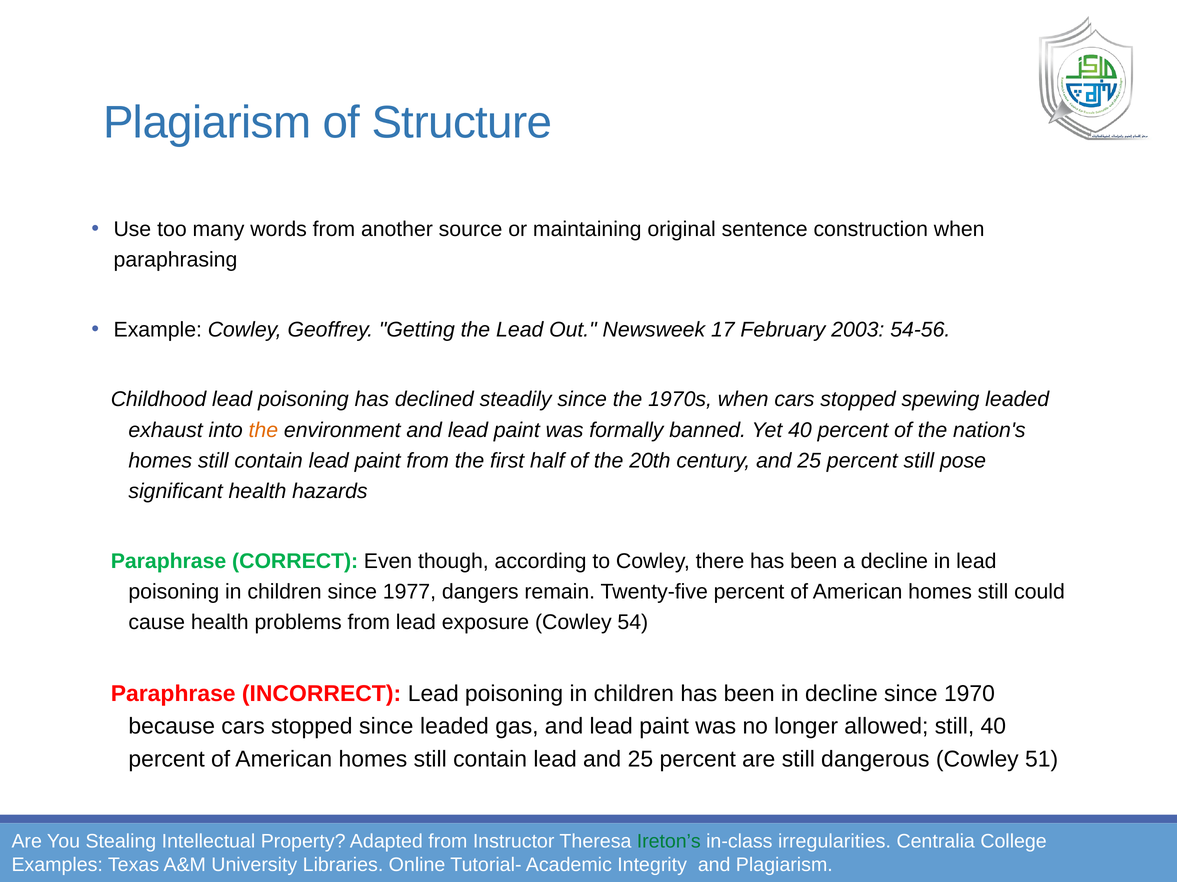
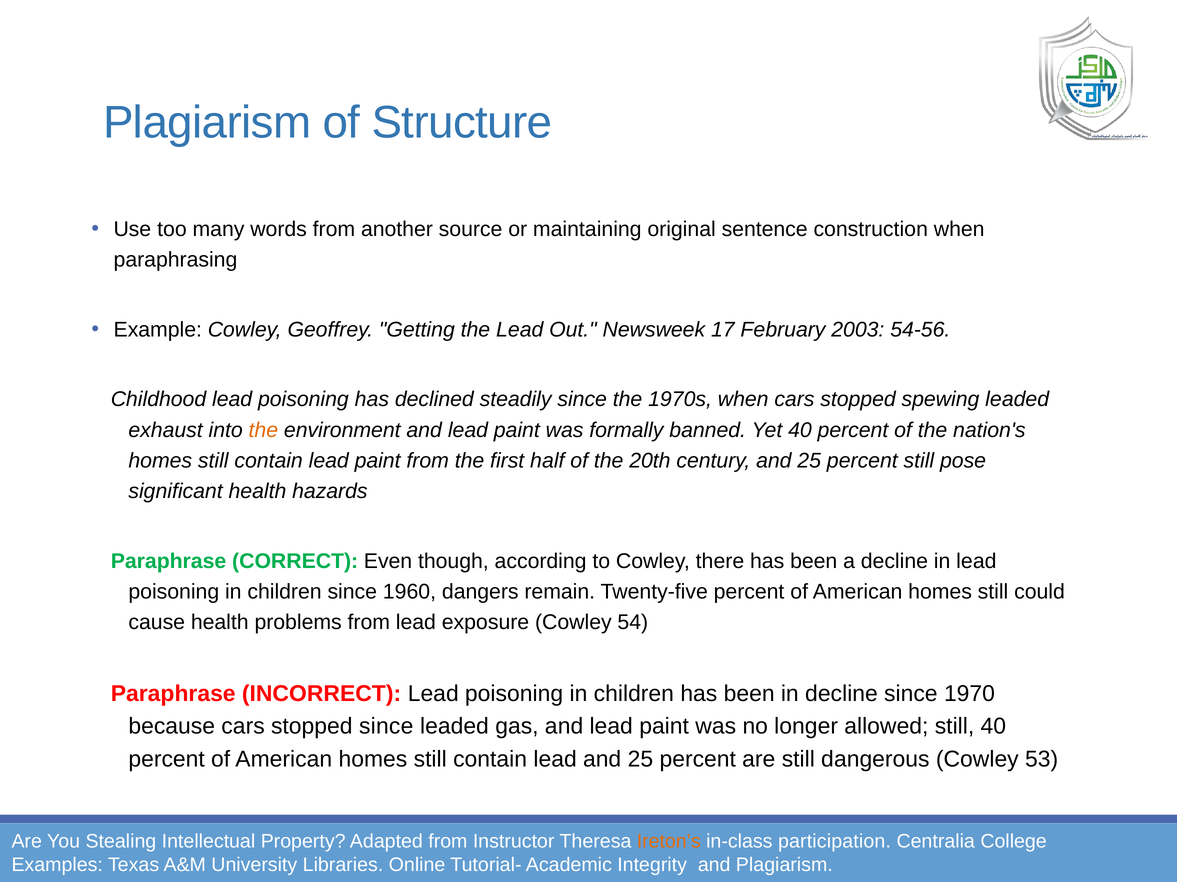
1977: 1977 -> 1960 (409, 592)
51: 51 -> 53 (1042, 760)
Ireton’s colour: green -> orange (669, 842)
irregularities: irregularities -> participation (834, 842)
